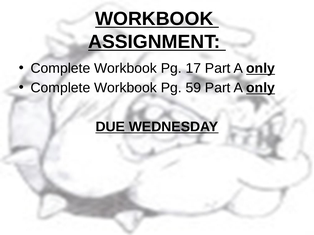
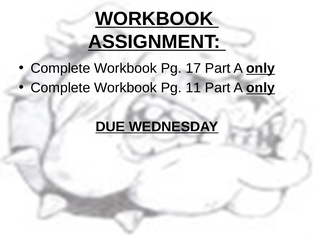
59: 59 -> 11 (193, 88)
